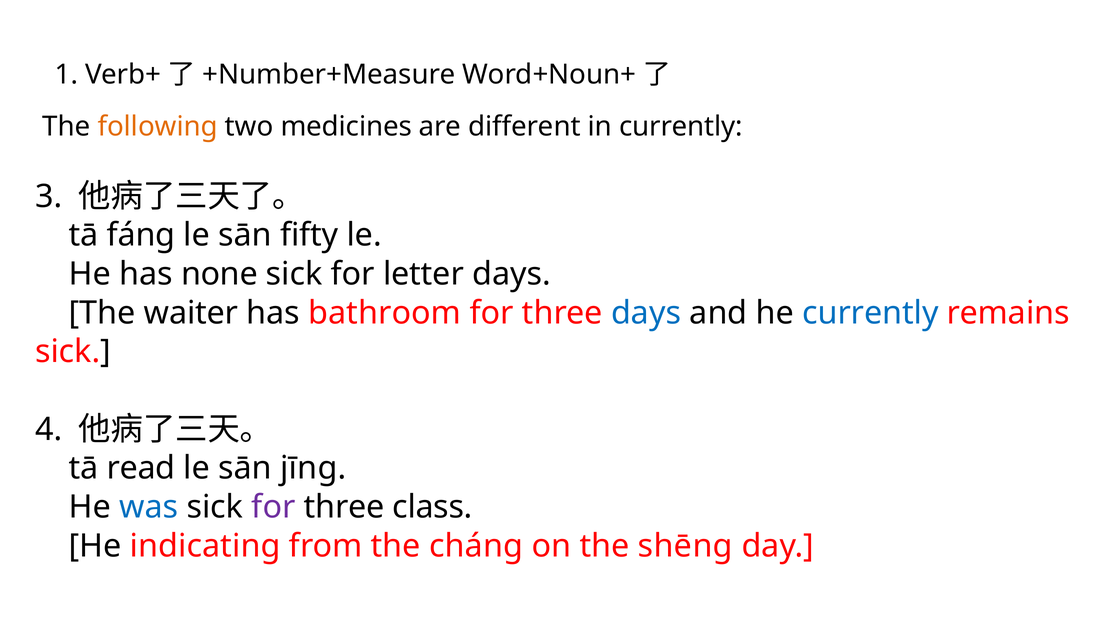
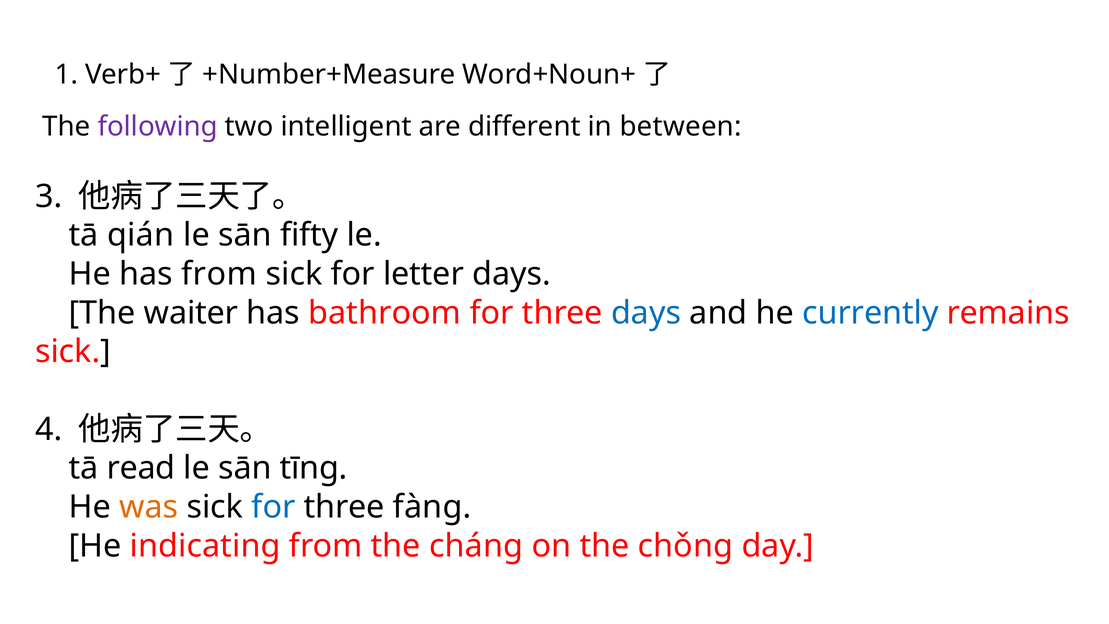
following colour: orange -> purple (158, 127)
medicines: medicines -> intelligent (346, 127)
in currently: currently -> between (681, 127)
fáng: fáng -> qián (141, 235)
has none: none -> from (219, 274)
jīng: jīng -> tīng (314, 468)
was colour: blue -> orange (149, 507)
for colour: purple -> blue (273, 507)
class: class -> fàng (432, 507)
shēng: shēng -> chǒng (685, 546)
